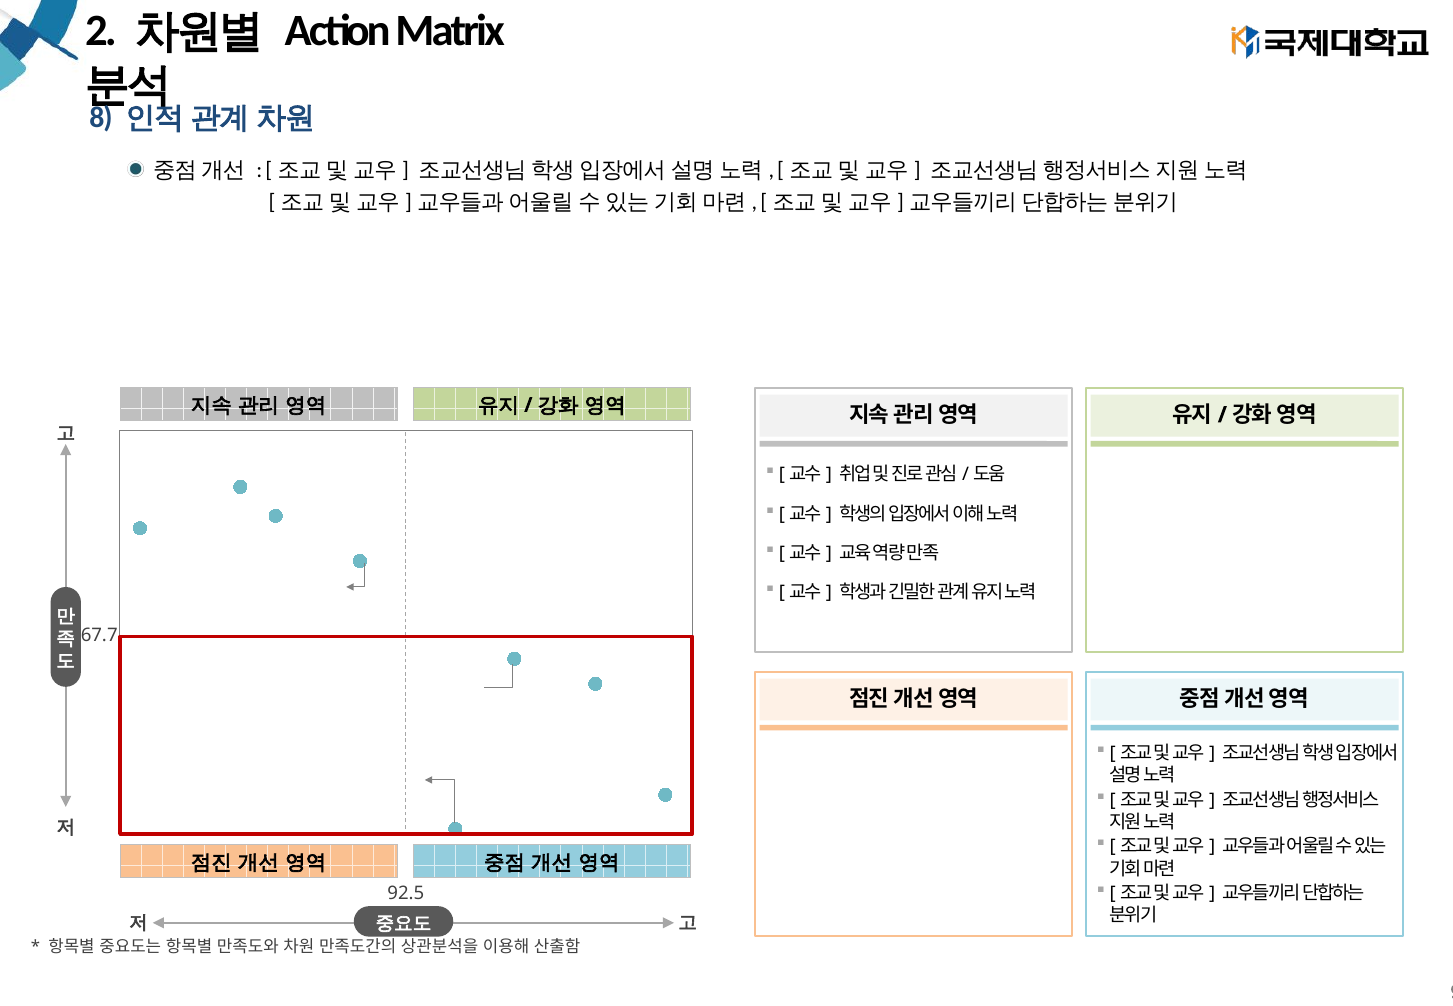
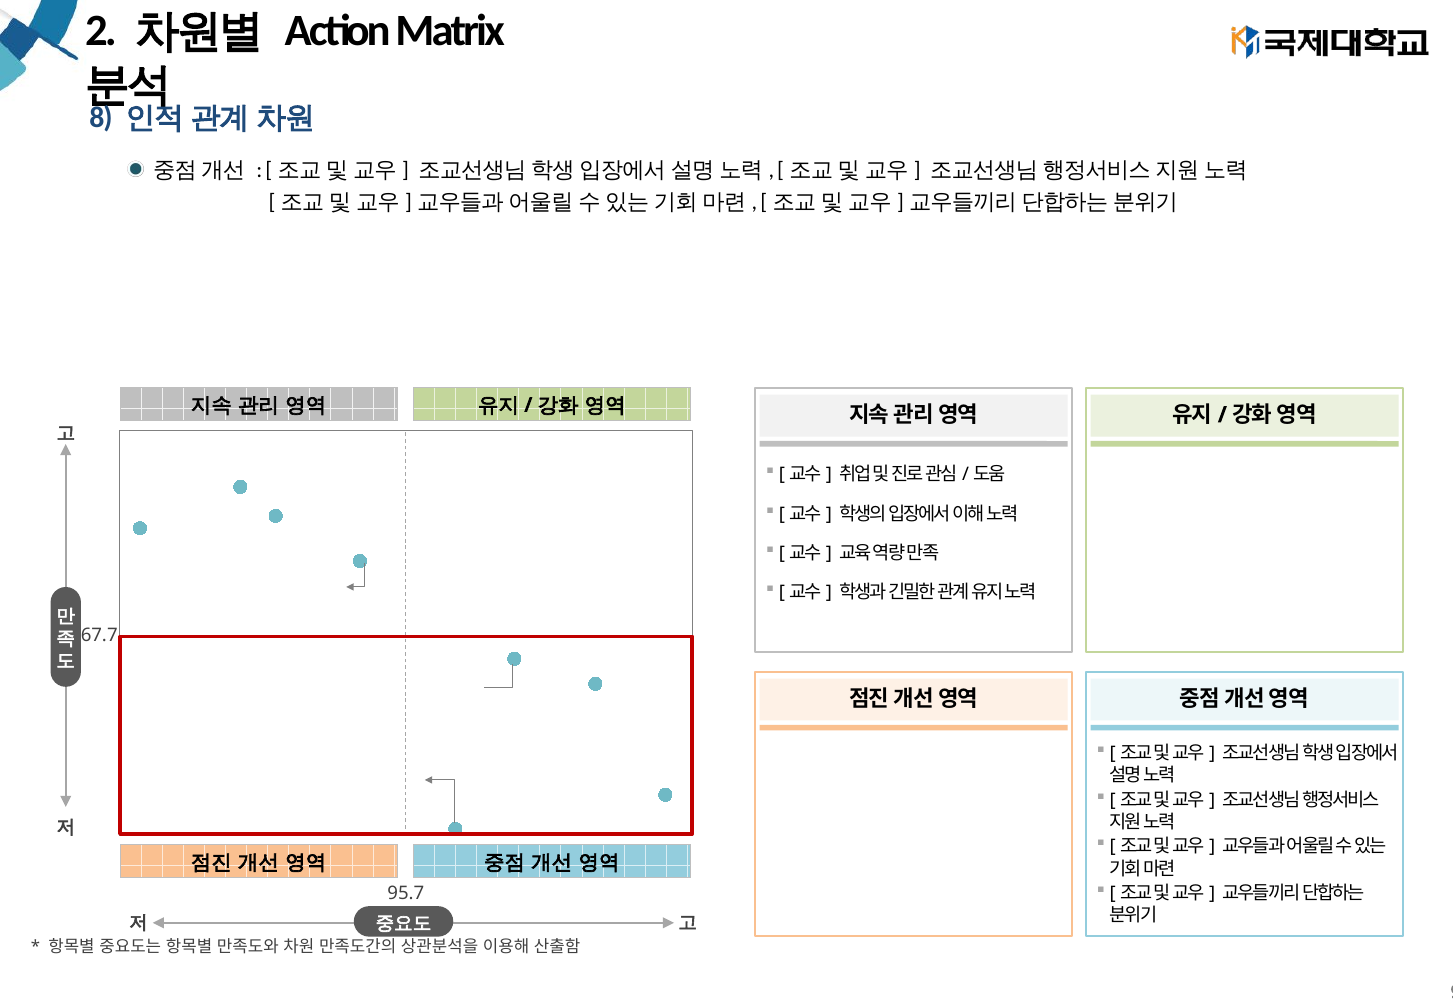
92.5: 92.5 -> 95.7 (406, 893)
